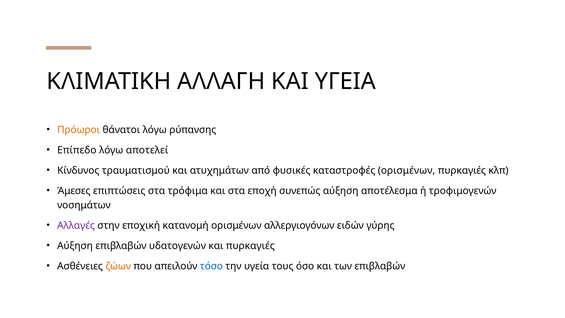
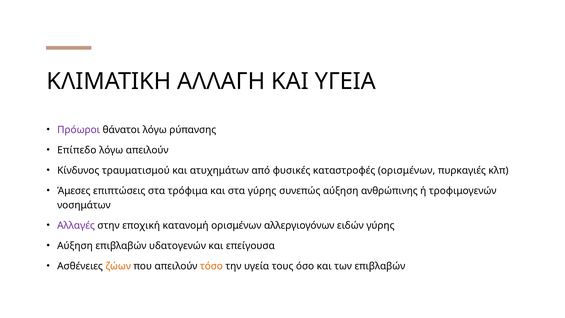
Πρόωροι colour: orange -> purple (79, 130)
λόγω αποτελεί: αποτελεί -> απειλούν (147, 150)
στα εποχή: εποχή -> γύρης (262, 191)
αποτέλεσμα: αποτέλεσμα -> ανθρώπινης (389, 191)
και πυρκαγιές: πυρκαγιές -> επείγουσα (250, 246)
τόσο colour: blue -> orange (211, 266)
